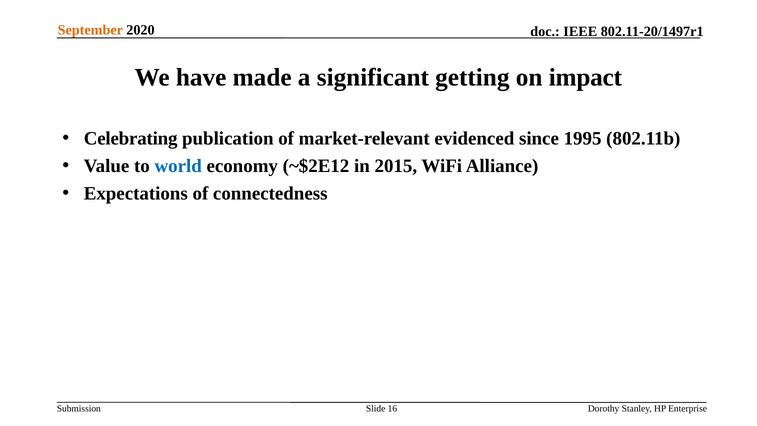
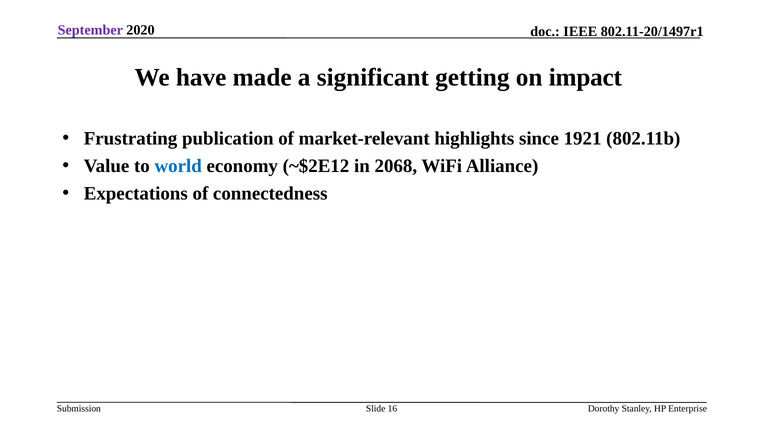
September colour: orange -> purple (90, 30)
Celebrating: Celebrating -> Frustrating (131, 139)
evidenced: evidenced -> highlights (474, 139)
1995: 1995 -> 1921 (583, 139)
2015: 2015 -> 2068 (396, 166)
